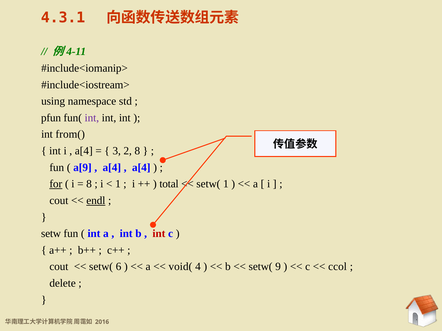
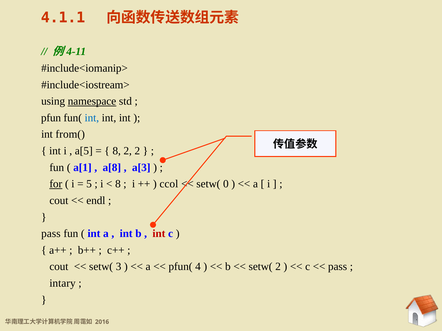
4.3.1: 4.3.1 -> 4.1.1 (63, 18)
namespace underline: none -> present (92, 101)
int colour: purple -> blue (92, 118)
a[4: a[4 -> a[5 (84, 151)
3: 3 -> 8 (117, 151)
2 8: 8 -> 2 (137, 151)
a[9: a[9 -> a[1 (82, 168)
a[4: a[4 -> a[8 (112, 168)
a[4: a[4 -> a[3 (141, 168)
8: 8 -> 5 (89, 184)
1: 1 -> 8 (118, 184)
total: total -> ccol (169, 184)
setw( 1: 1 -> 0 (226, 184)
endl underline: present -> none (96, 201)
setw: setw -> pass (51, 234)
6: 6 -> 3 (119, 267)
void(: void( -> pfun( (180, 267)
setw( 9: 9 -> 2 (278, 267)
ccol: ccol -> pass (338, 267)
delete: delete -> intary (63, 284)
